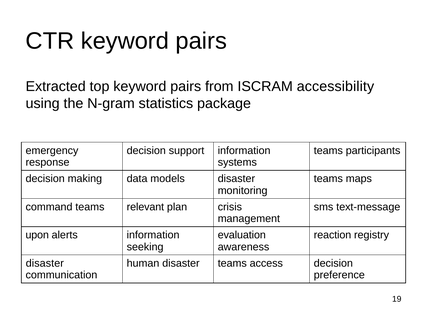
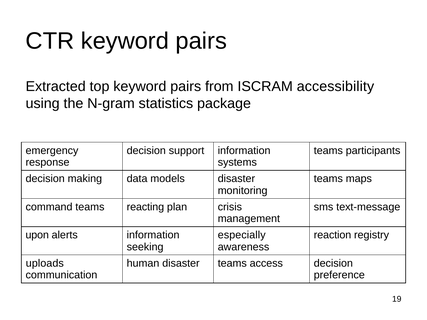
relevant: relevant -> reacting (145, 207)
evaluation: evaluation -> especially (242, 235)
disaster: disaster -> uploads (45, 263)
